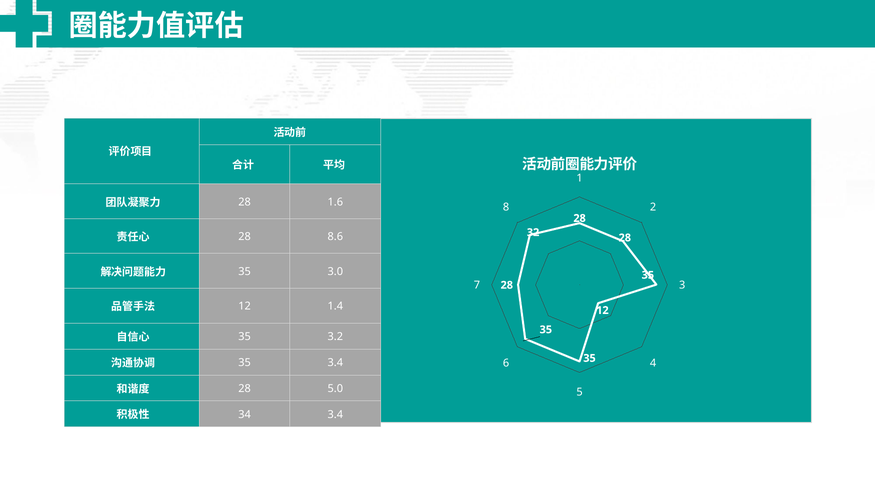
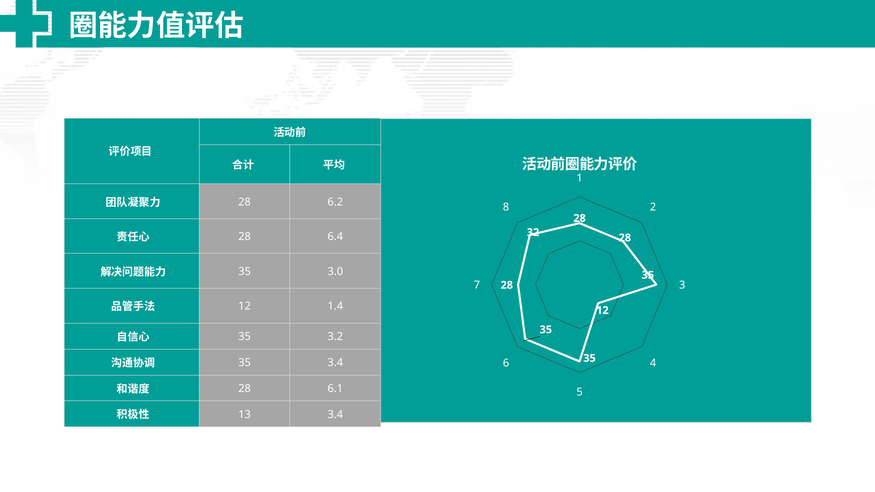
1.6: 1.6 -> 6.2 (335, 202)
8.6: 8.6 -> 6.4 (335, 237)
5.0: 5.0 -> 6.1 (335, 389)
34: 34 -> 13 (245, 415)
